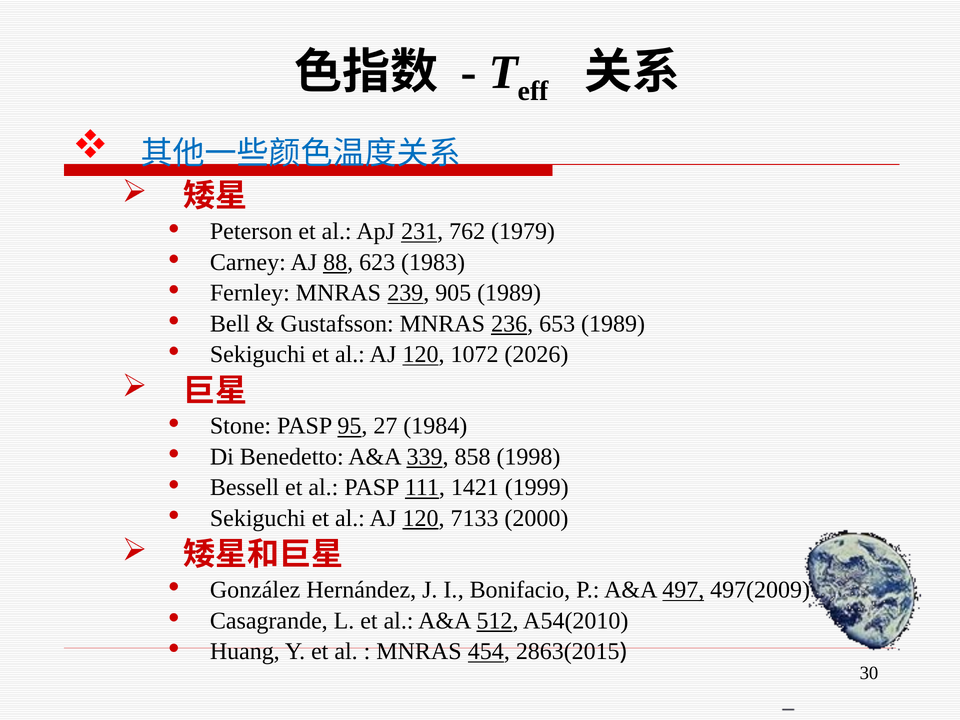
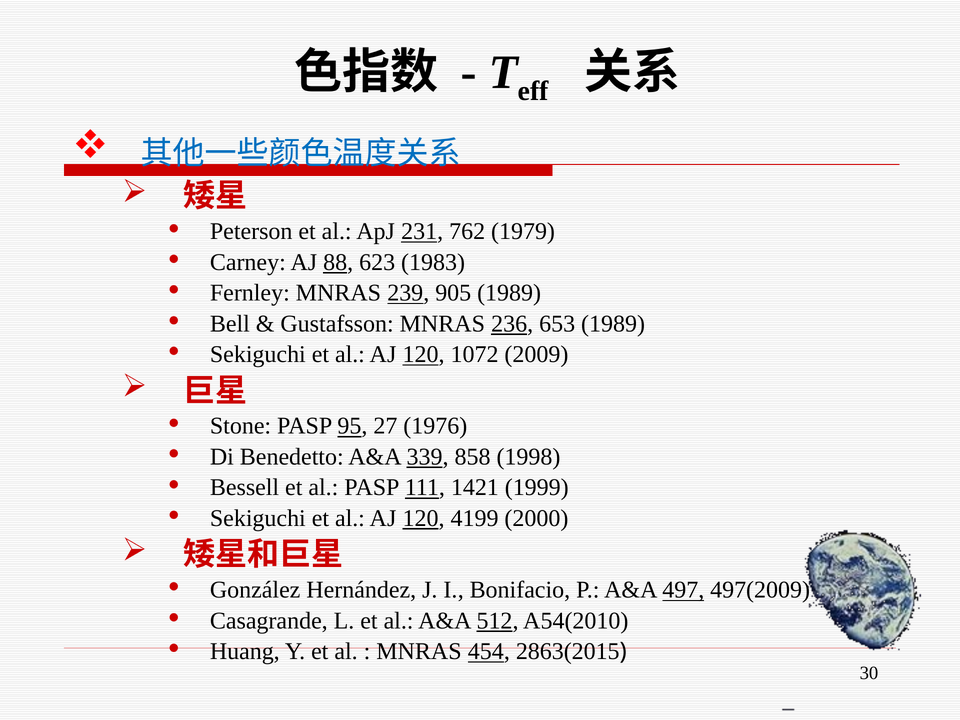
2026: 2026 -> 2009 (536, 354)
1984: 1984 -> 1976 (435, 426)
7133: 7133 -> 4199 (475, 518)
